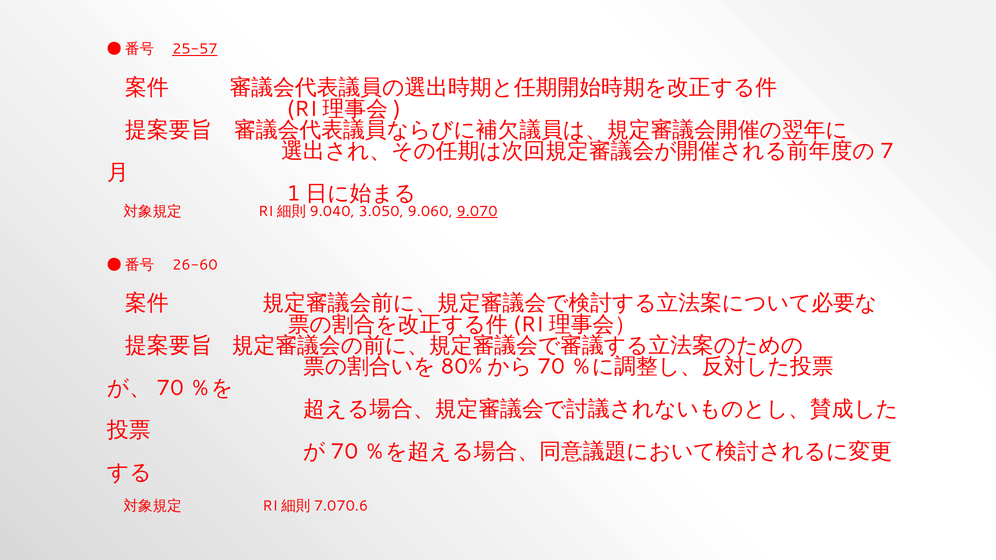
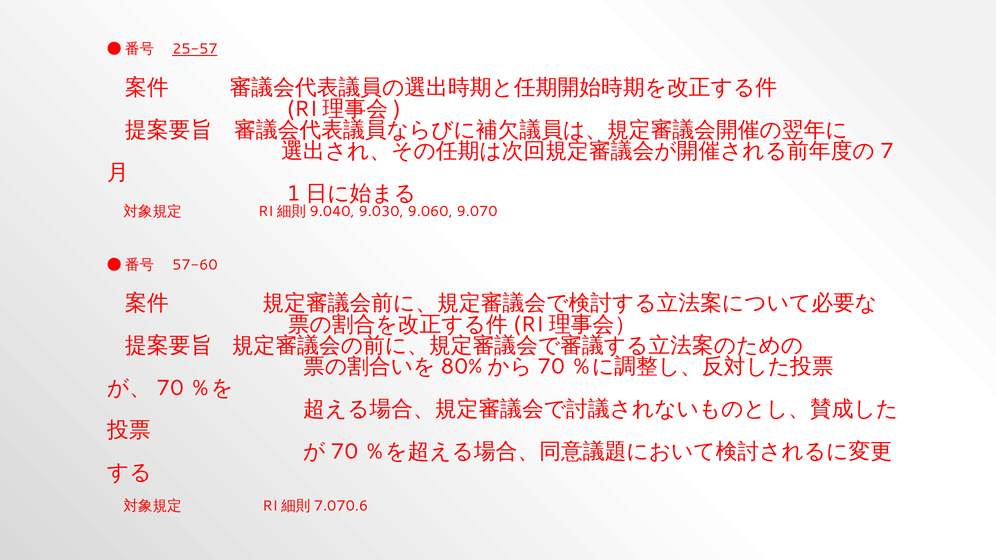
3.050: 3.050 -> 9.030 (381, 212)
9.070 underline: present -> none (477, 212)
26-60: 26-60 -> 57-60 (195, 265)
